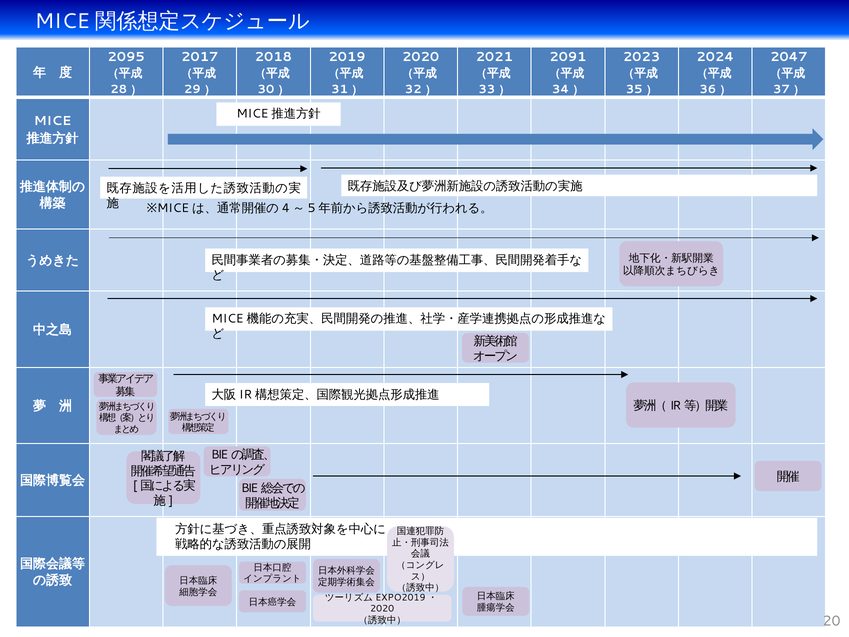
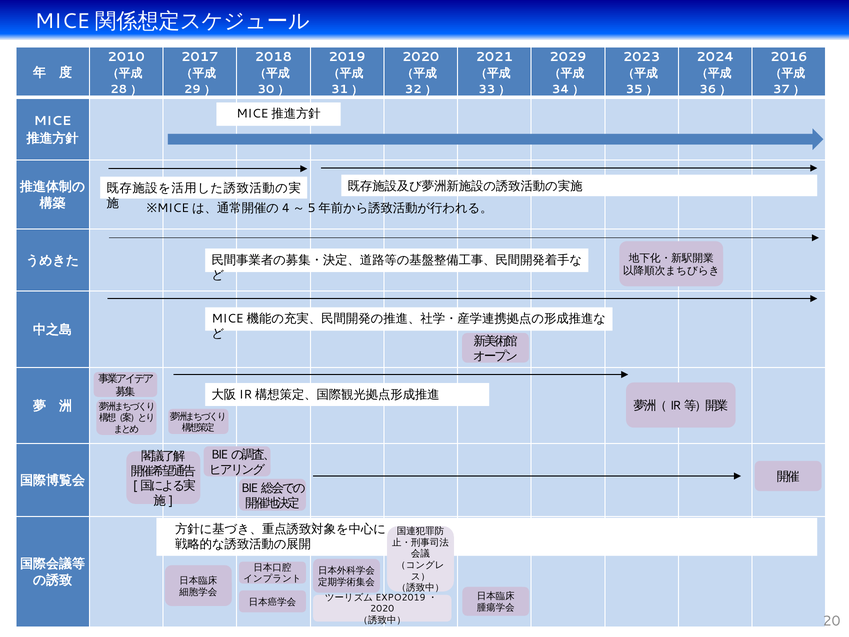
2095: 2095 -> 2010 (126, 57)
2091: 2091 -> 2029 (568, 57)
2047: 2047 -> 2016 (789, 57)
